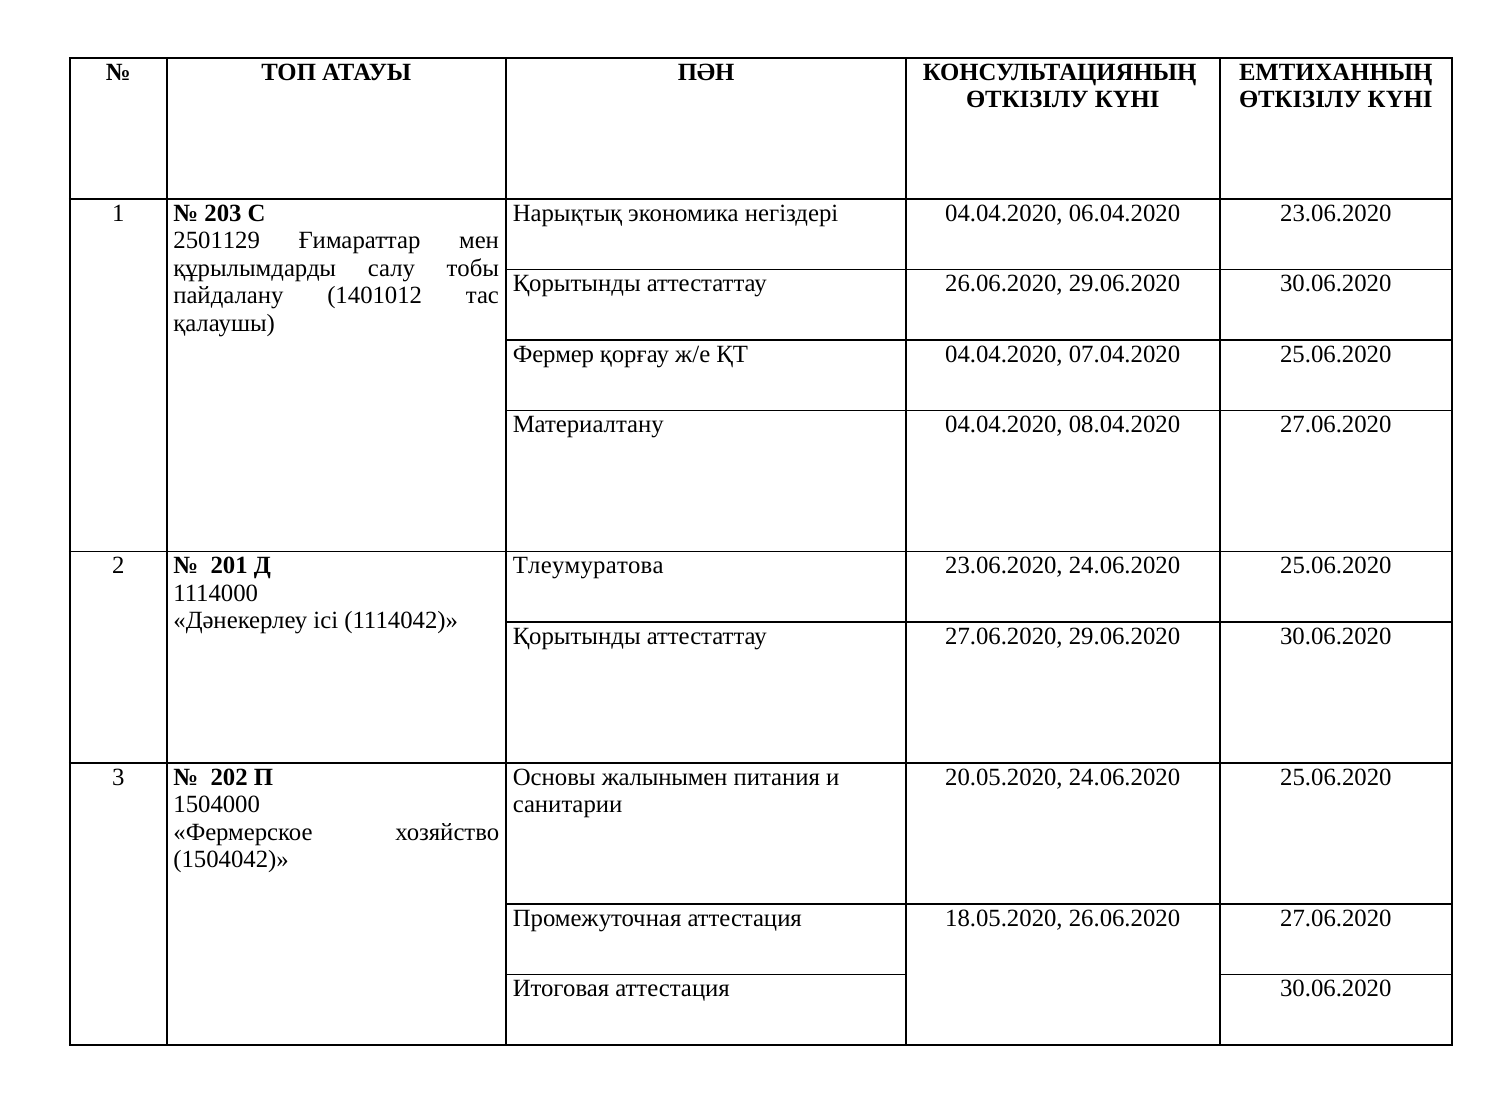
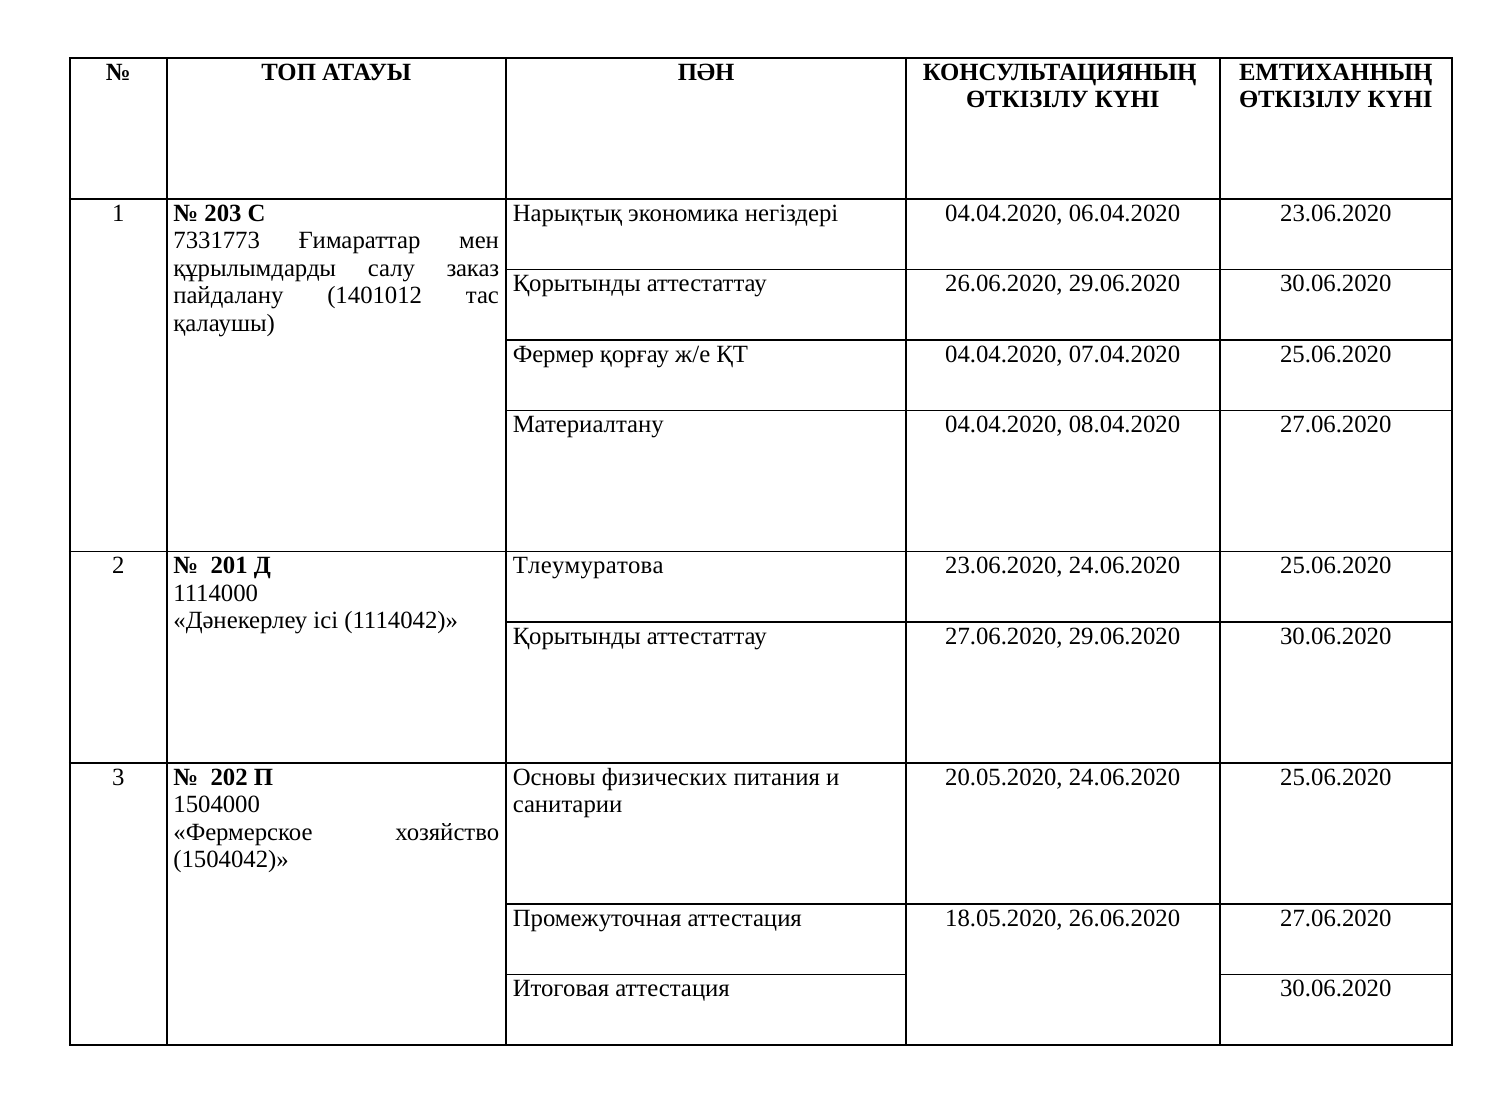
2501129: 2501129 -> 7331773 (217, 241)
тобы: тобы -> заказ (473, 268)
жалынымен: жалынымен -> физических (664, 777)
